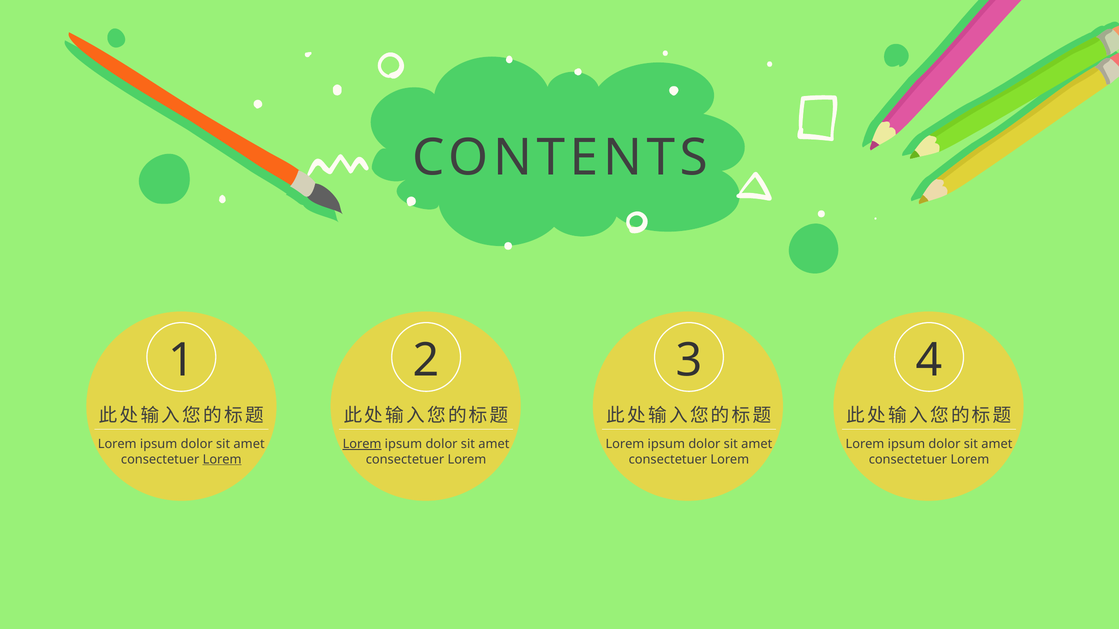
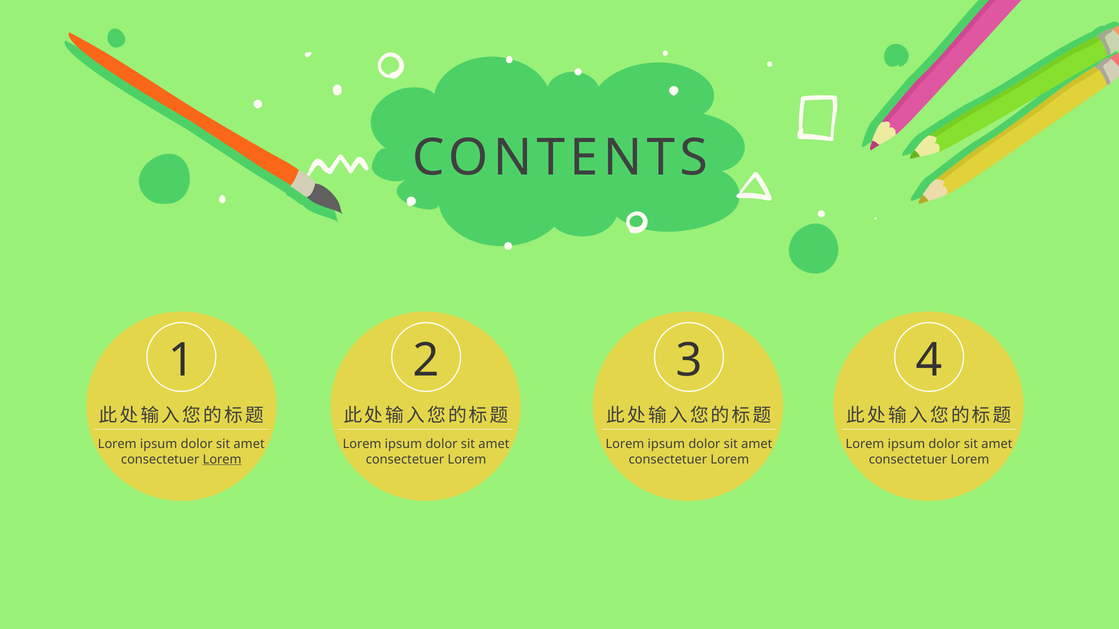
Lorem underline: present -> none (362, 444)
